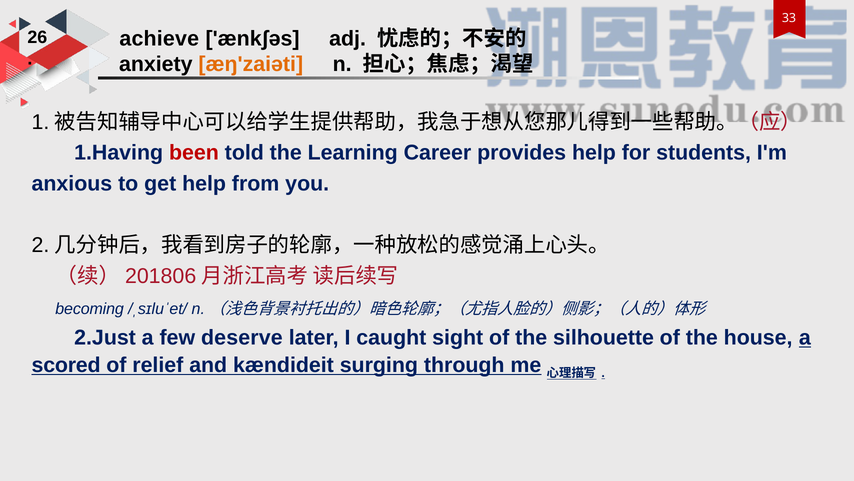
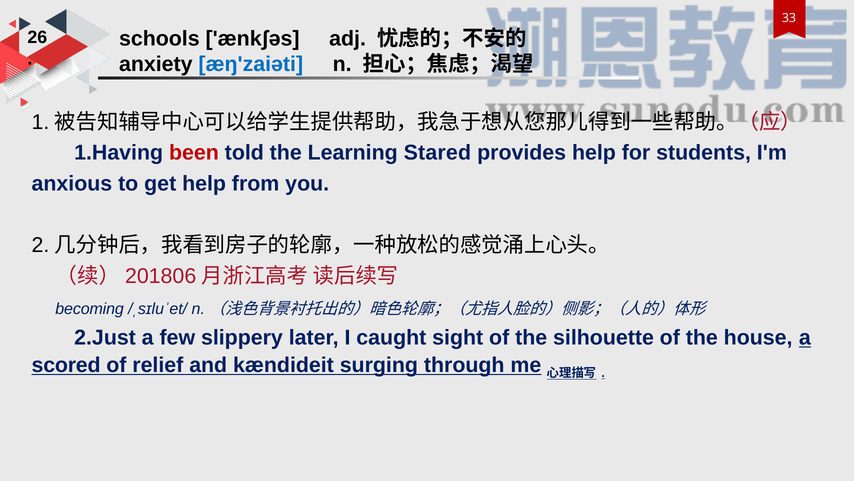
achieve: achieve -> schools (159, 39)
æŋ'zaiəti colour: orange -> blue (251, 64)
Career: Career -> Stared (437, 153)
deserve: deserve -> slippery (242, 337)
